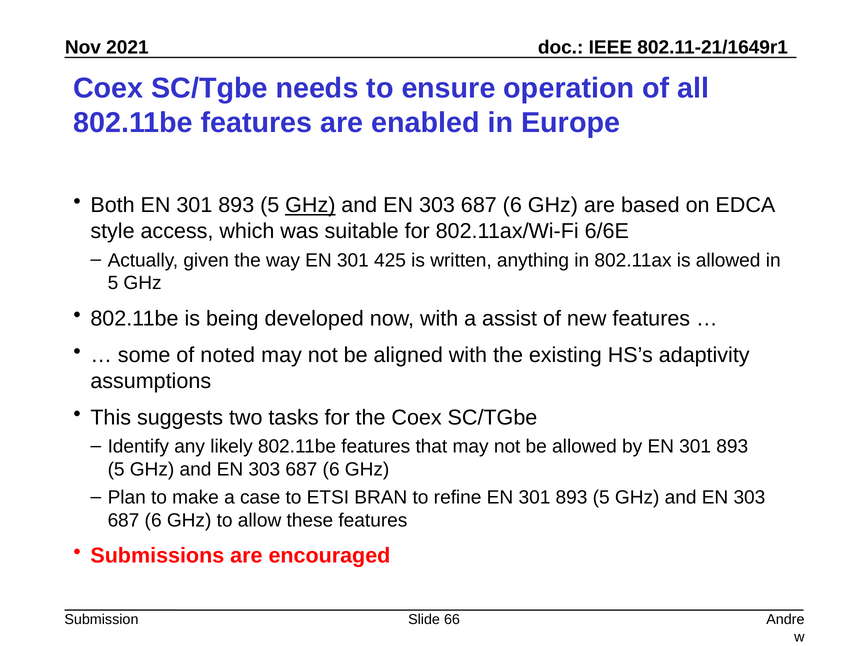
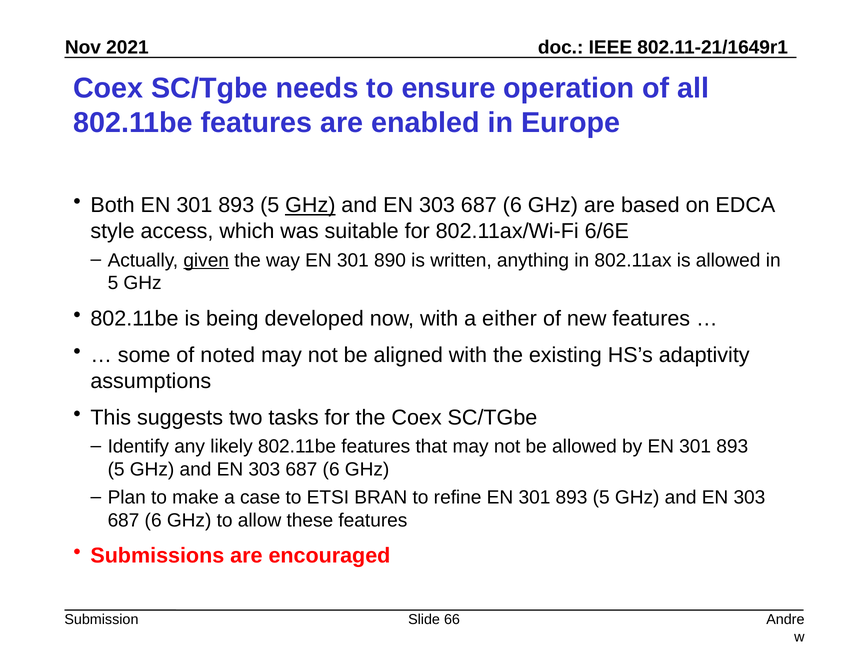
given underline: none -> present (206, 260)
425: 425 -> 890 (390, 260)
assist: assist -> either (509, 318)
